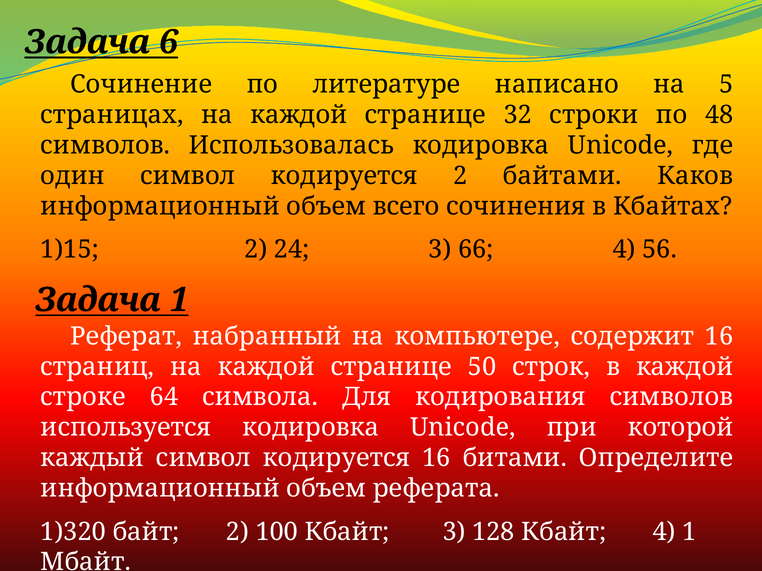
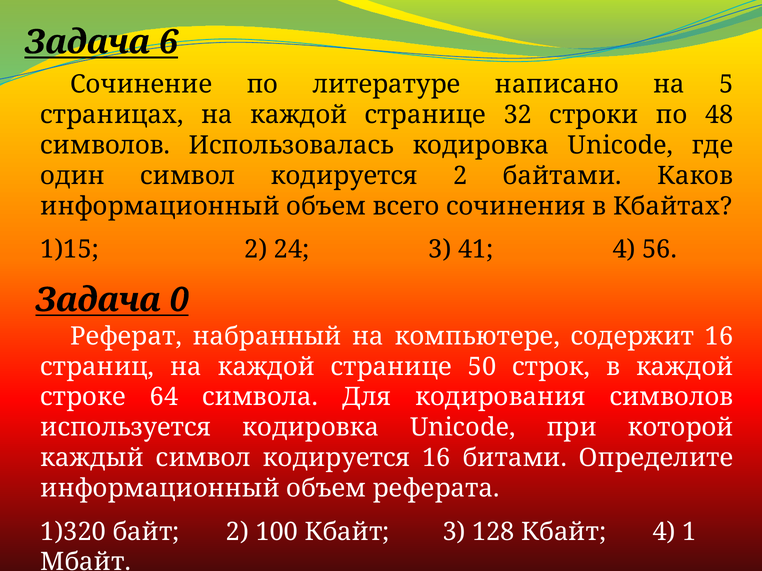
66: 66 -> 41 (476, 250)
Задача 1: 1 -> 0 (179, 300)
